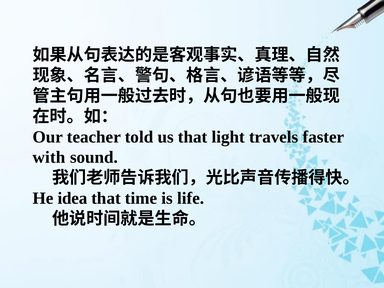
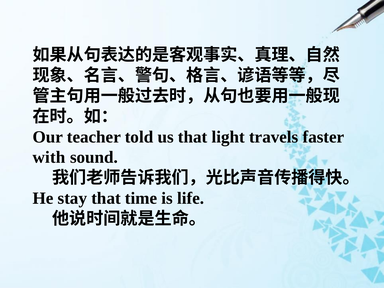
idea: idea -> stay (72, 198)
